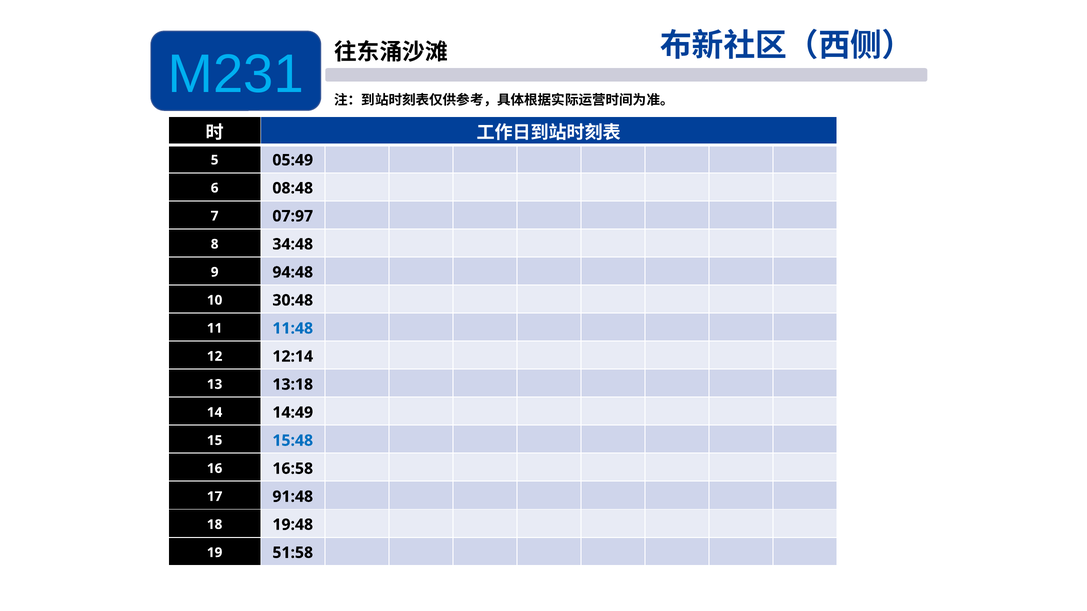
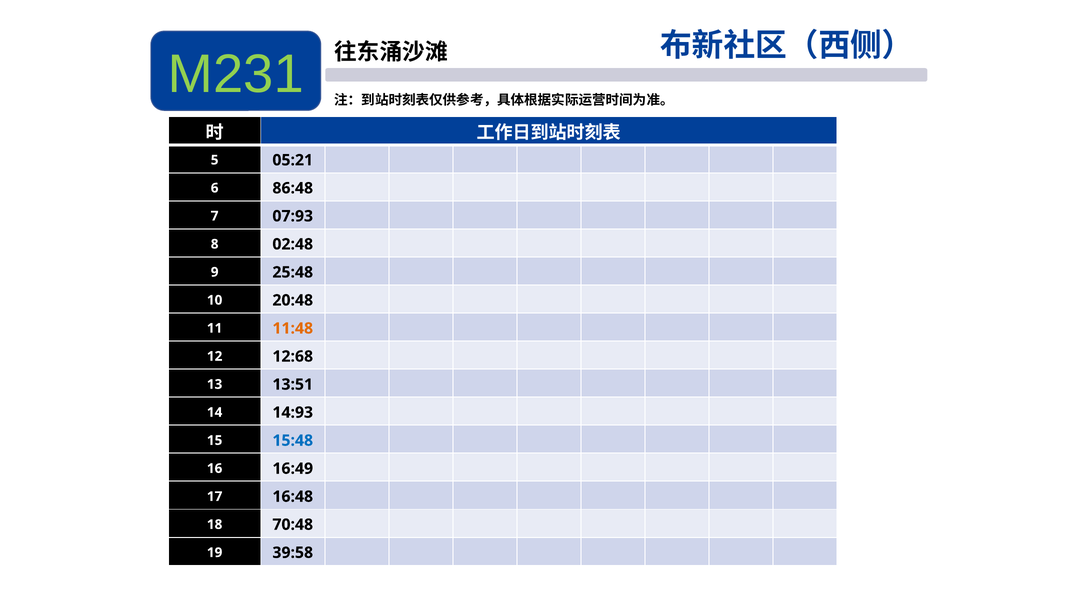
M231 colour: light blue -> light green (236, 75)
05:49: 05:49 -> 05:21 (293, 160)
08:48: 08:48 -> 86:48 (293, 188)
07:97: 07:97 -> 07:93 (293, 216)
34:48: 34:48 -> 02:48 (293, 244)
94:48: 94:48 -> 25:48 (293, 272)
30:48: 30:48 -> 20:48 (293, 301)
11:48 colour: blue -> orange (293, 329)
12:14: 12:14 -> 12:68 (293, 357)
13:18: 13:18 -> 13:51 (293, 385)
14:49: 14:49 -> 14:93 (293, 413)
16:58: 16:58 -> 16:49 (293, 469)
91:48: 91:48 -> 16:48 (293, 497)
19:48: 19:48 -> 70:48 (293, 525)
51:58: 51:58 -> 39:58 (293, 553)
